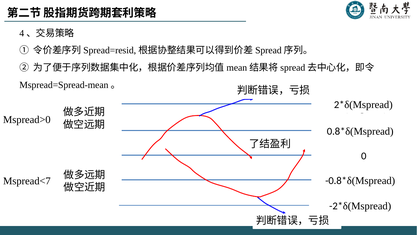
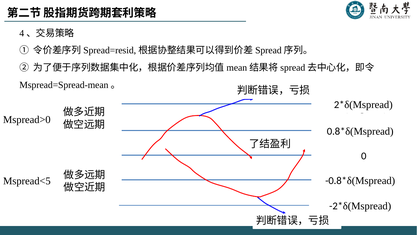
Mspread<7: Mspread<7 -> Mspread<5 (27, 181)
